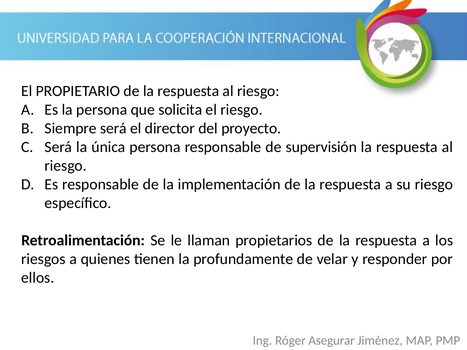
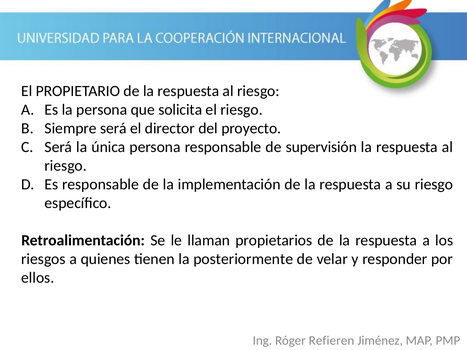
profundamente: profundamente -> posteriormente (243, 259)
Asegurar: Asegurar -> Refieren (331, 341)
